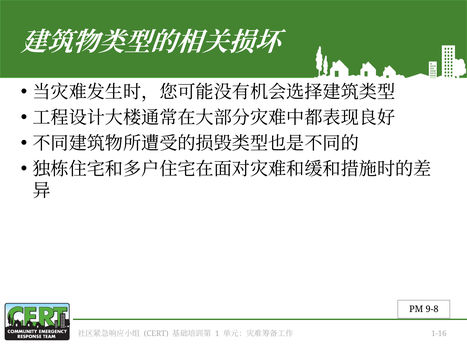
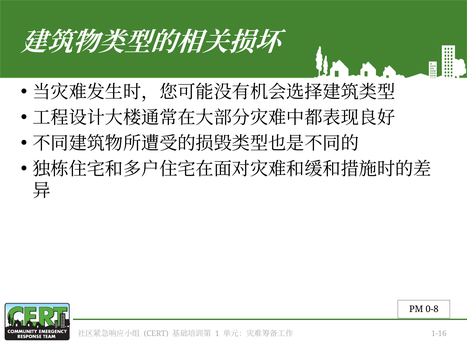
9-8: 9-8 -> 0-8 (432, 309)
